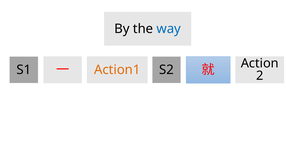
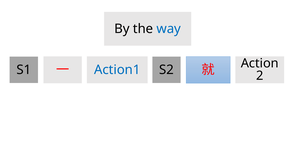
Action1 colour: orange -> blue (117, 70)
